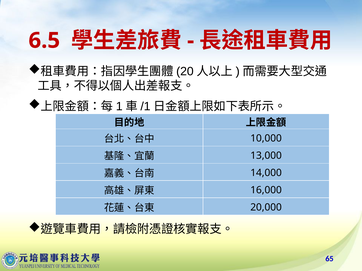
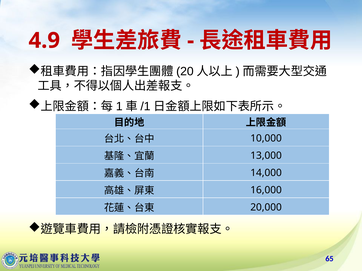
6.5: 6.5 -> 4.9 (44, 41)
